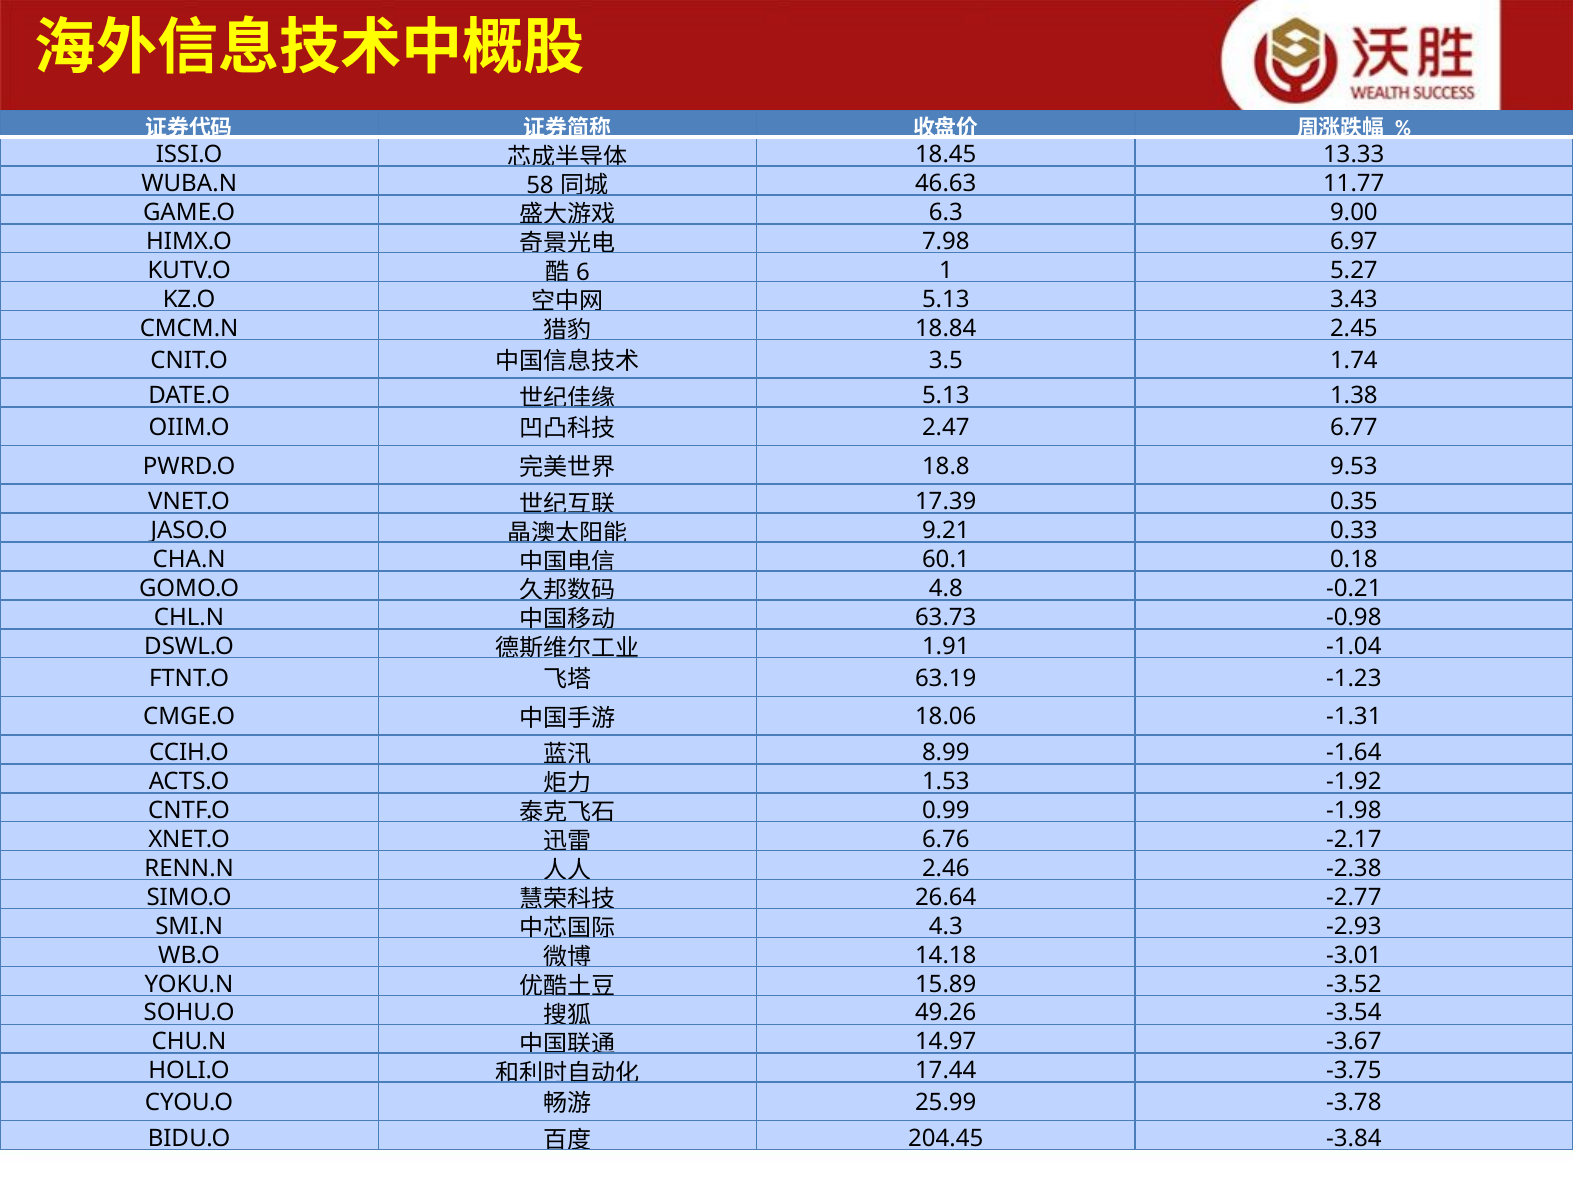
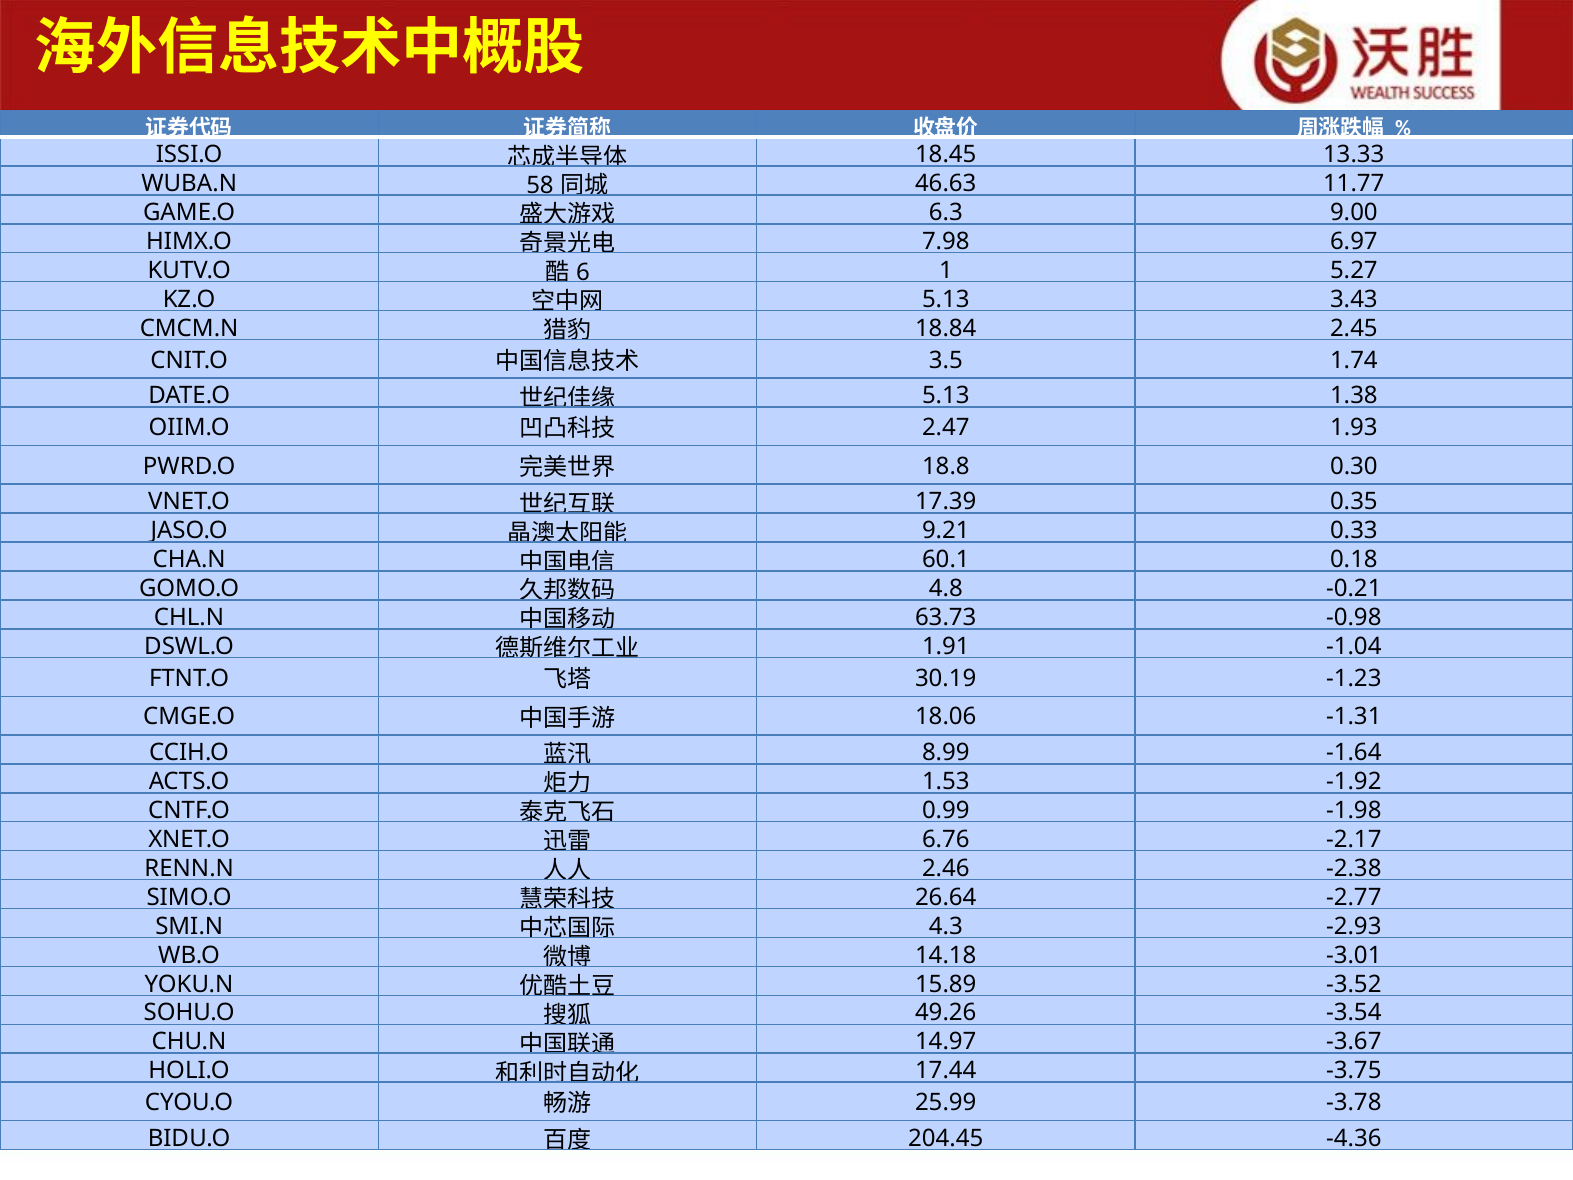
6.77: 6.77 -> 1.93 (1354, 428)
9.53: 9.53 -> 0.30 (1354, 466)
63.19: 63.19 -> 30.19 (946, 678)
-3.84: -3.84 -> -4.36 (1354, 1138)
